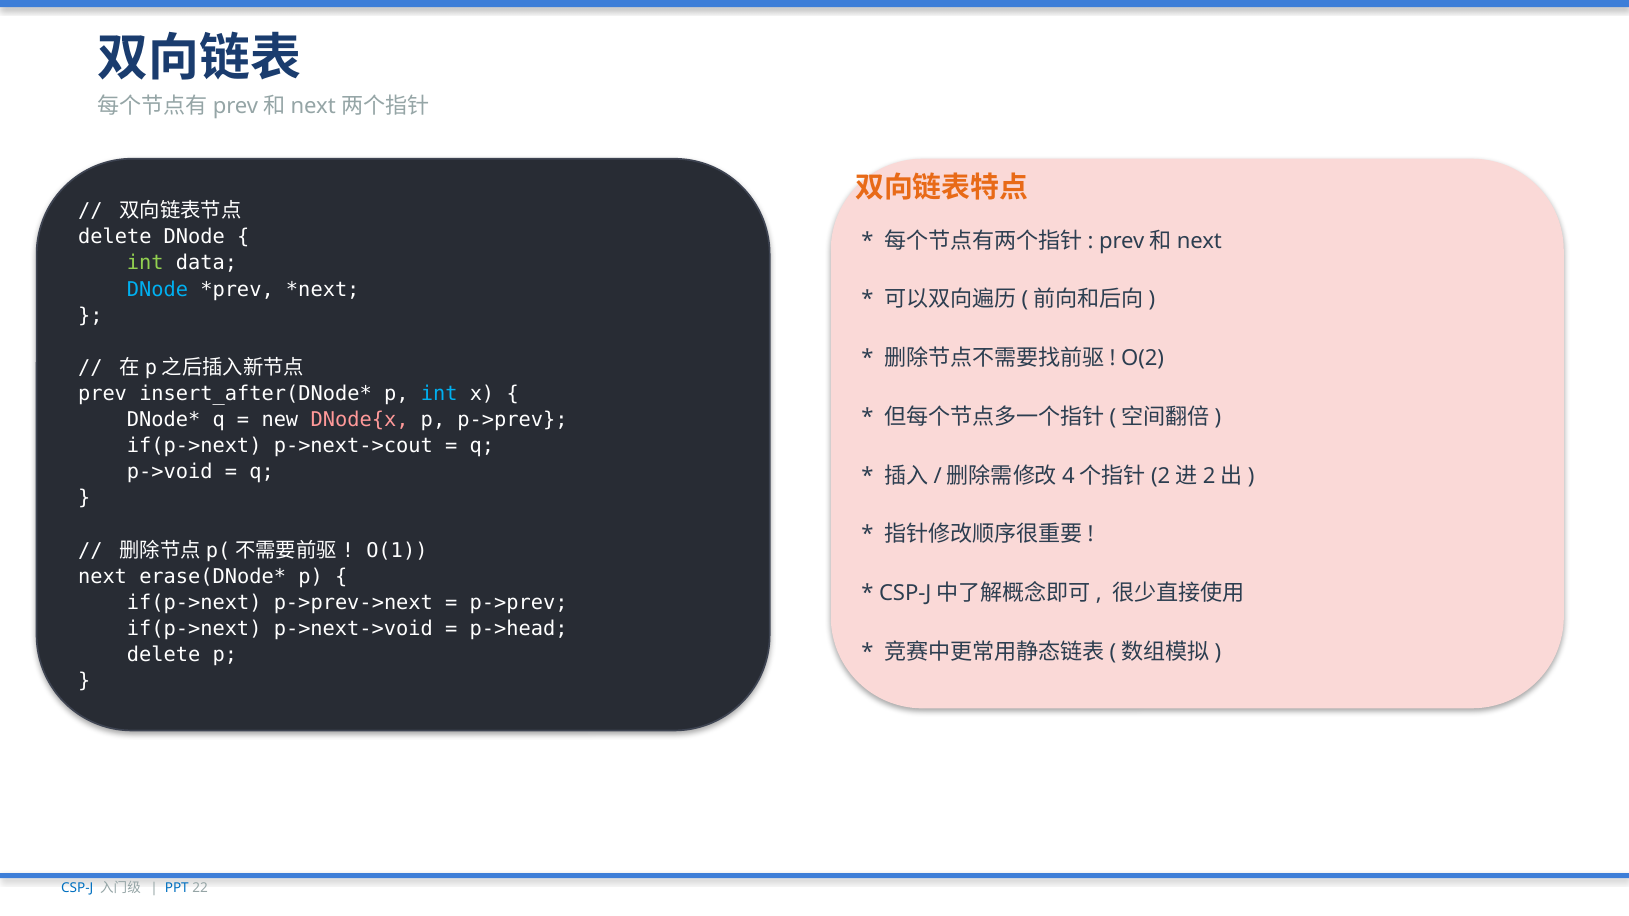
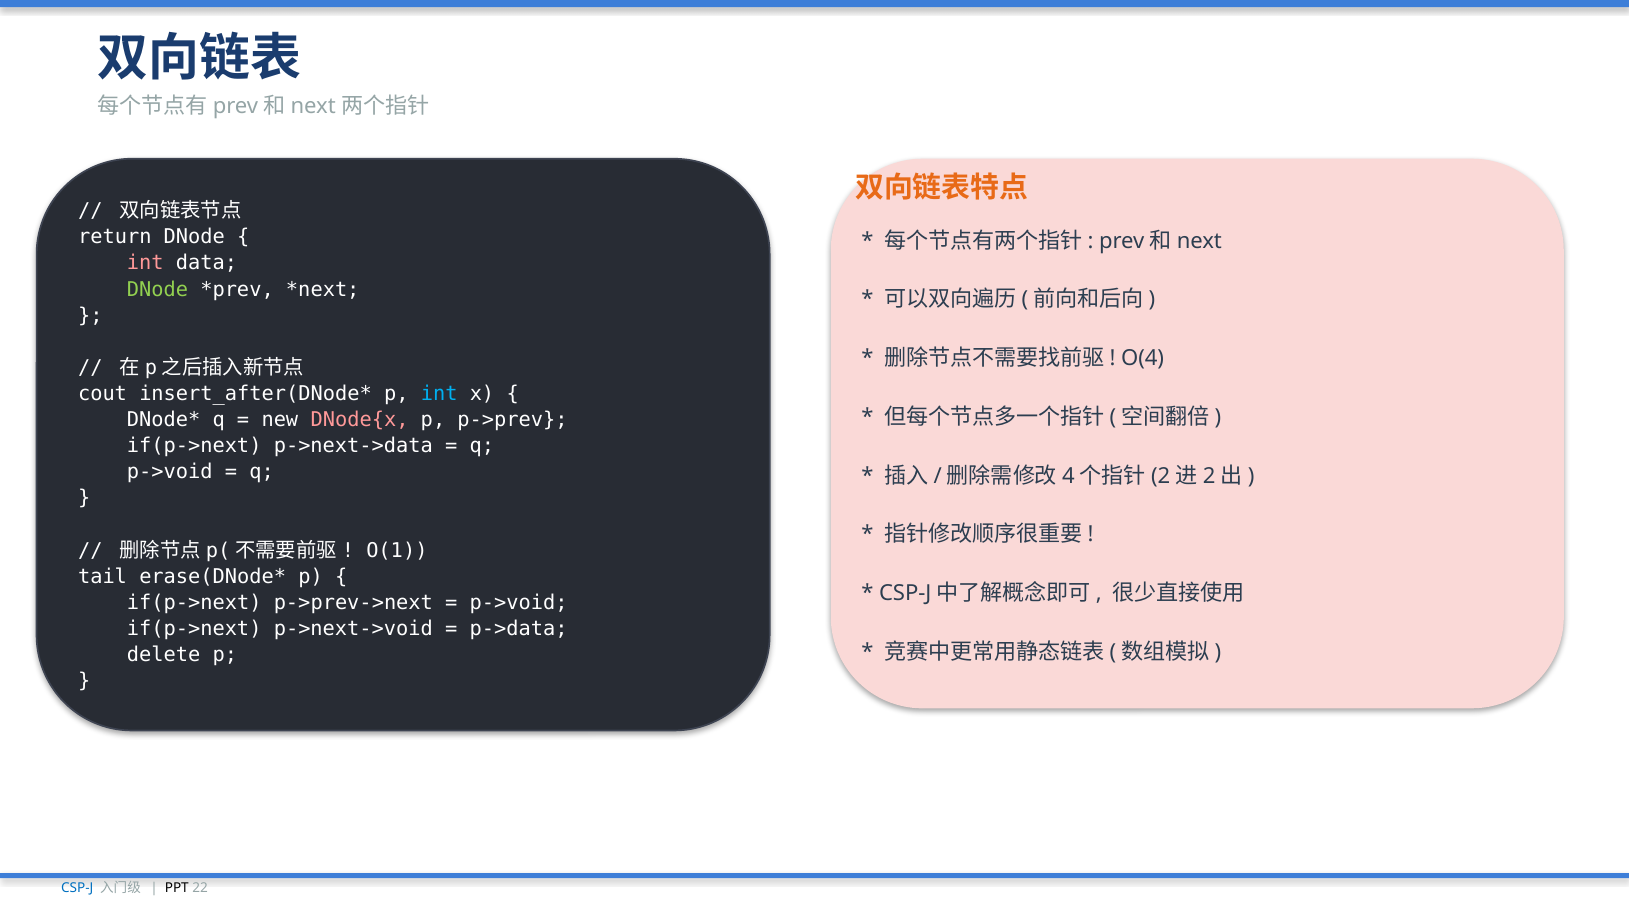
delete: delete -> return (115, 237)
int colour: light green -> pink (145, 263)
DNode colour: light blue -> light green (157, 289)
O(2: O(2 -> O(4 (1143, 358)
prev: prev -> cout (103, 394)
p->next->cout: p->next->cout -> p->next->data (353, 446)
next: next -> tail (103, 577)
p->prev: p->prev -> p->void (519, 603)
p->head: p->head -> p->data (519, 629)
PPT colour: blue -> black (177, 889)
